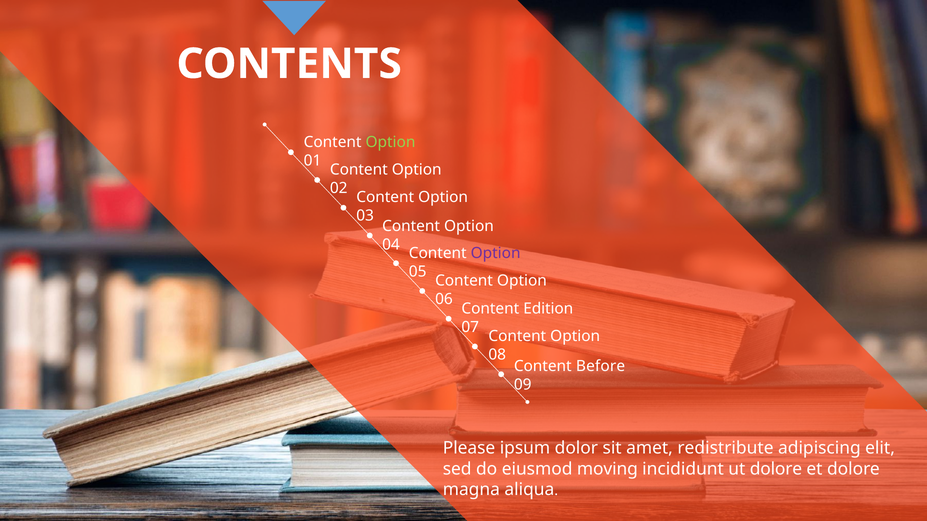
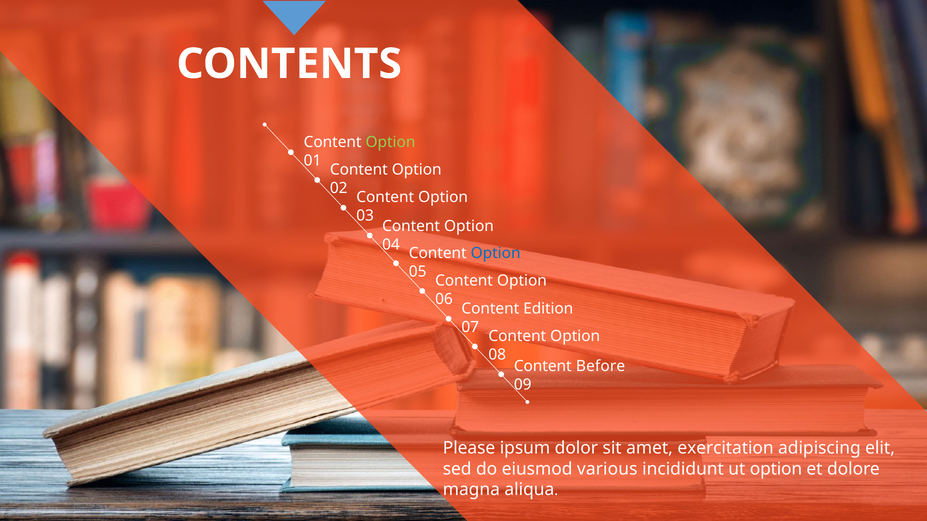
Option colour: purple -> blue (496, 253)
redistribute: redistribute -> exercitation (726, 448)
moving: moving -> various (607, 469)
ut dolore: dolore -> option (776, 469)
